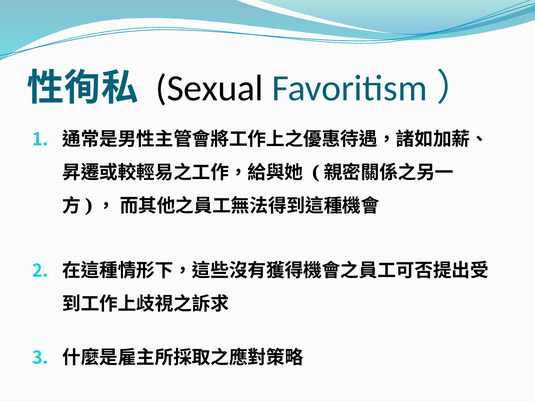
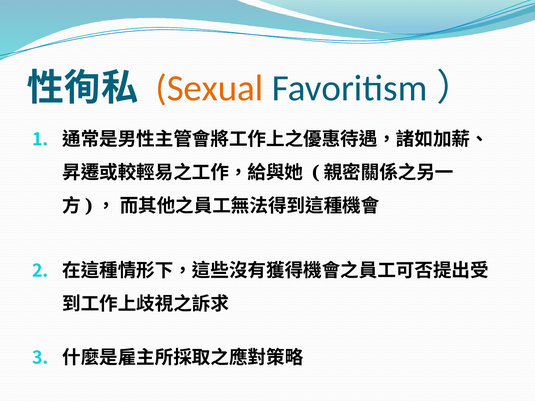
Sexual colour: black -> orange (210, 88)
